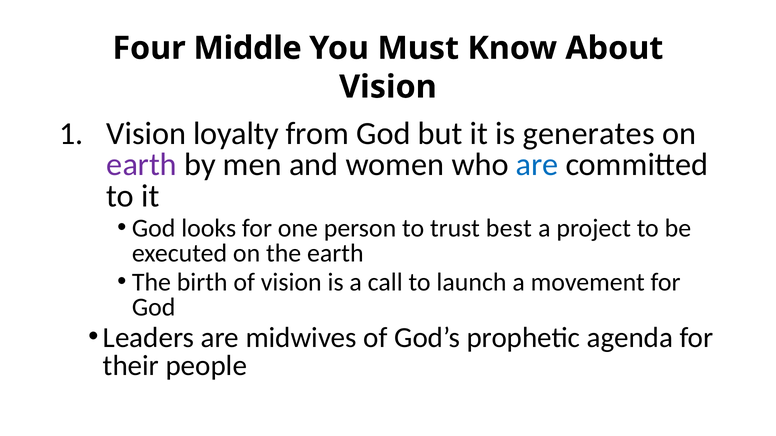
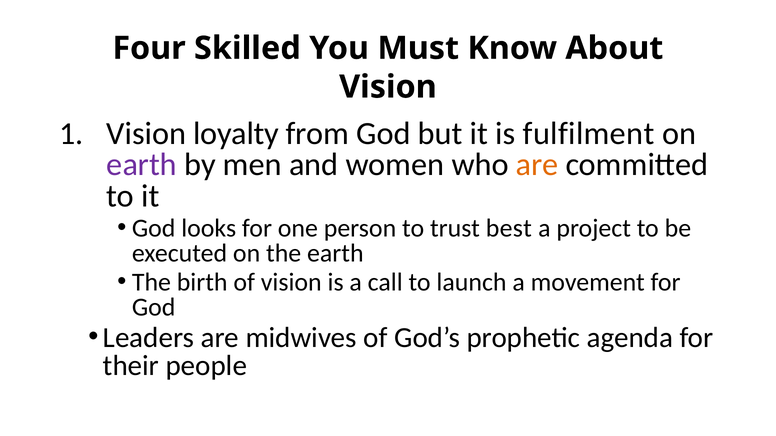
Middle: Middle -> Skilled (247, 48)
generates: generates -> fulfilment (589, 134)
are colour: blue -> orange (537, 165)
